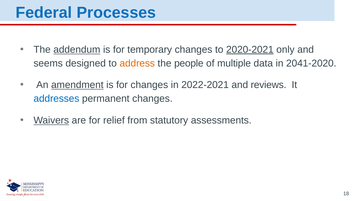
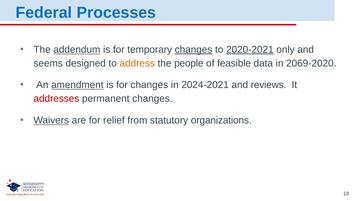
changes underline: none -> present (194, 50)
multiple: multiple -> feasible (234, 63)
2041-2020: 2041-2020 -> 2069-2020 (311, 63)
2022-2021: 2022-2021 -> 2024-2021 (205, 85)
addresses colour: blue -> red (56, 99)
assessments: assessments -> organizations (221, 120)
